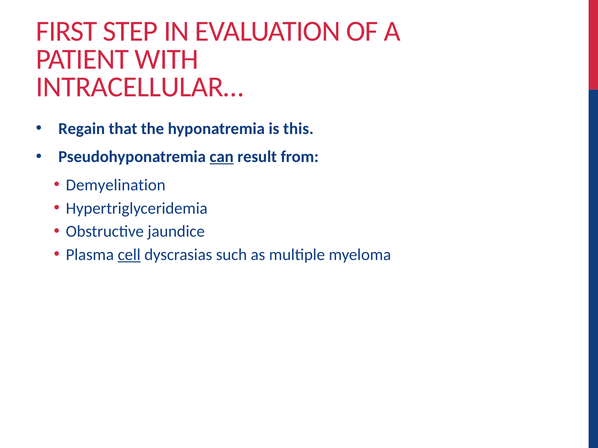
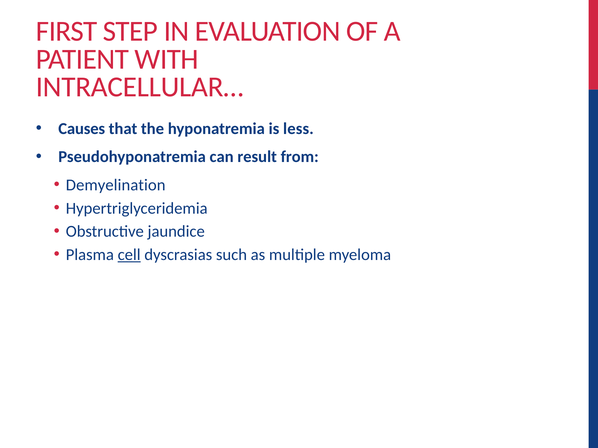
Regain: Regain -> Causes (82, 129)
this: this -> less (298, 129)
can underline: present -> none (222, 157)
